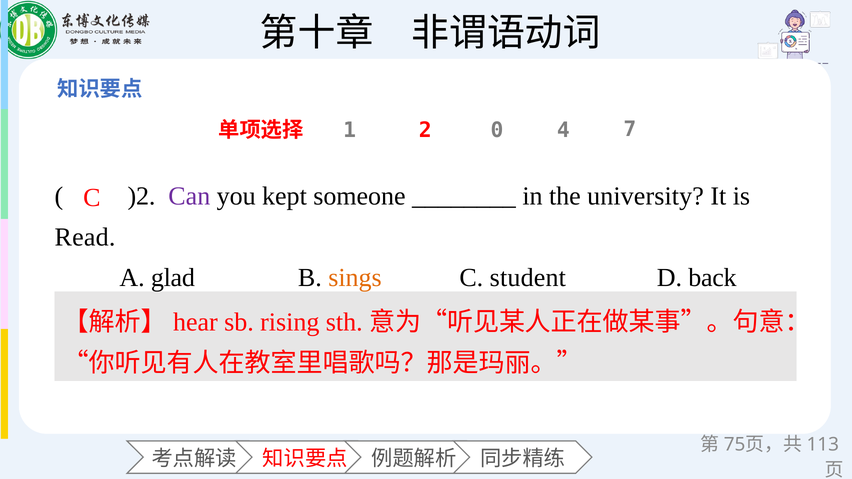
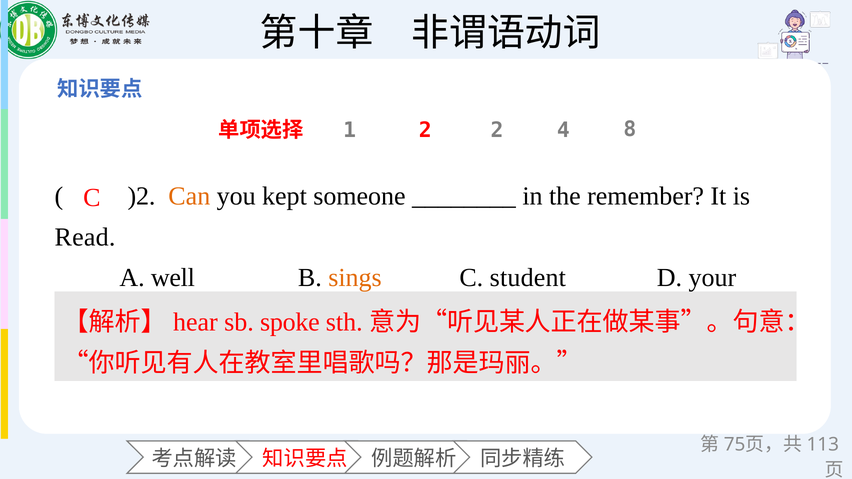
2 0: 0 -> 2 (497, 130)
7: 7 -> 8 (630, 129)
Can colour: purple -> orange (189, 196)
university: university -> remember (646, 196)
glad: glad -> well (173, 278)
back: back -> your (712, 278)
rising: rising -> spoke (290, 323)
